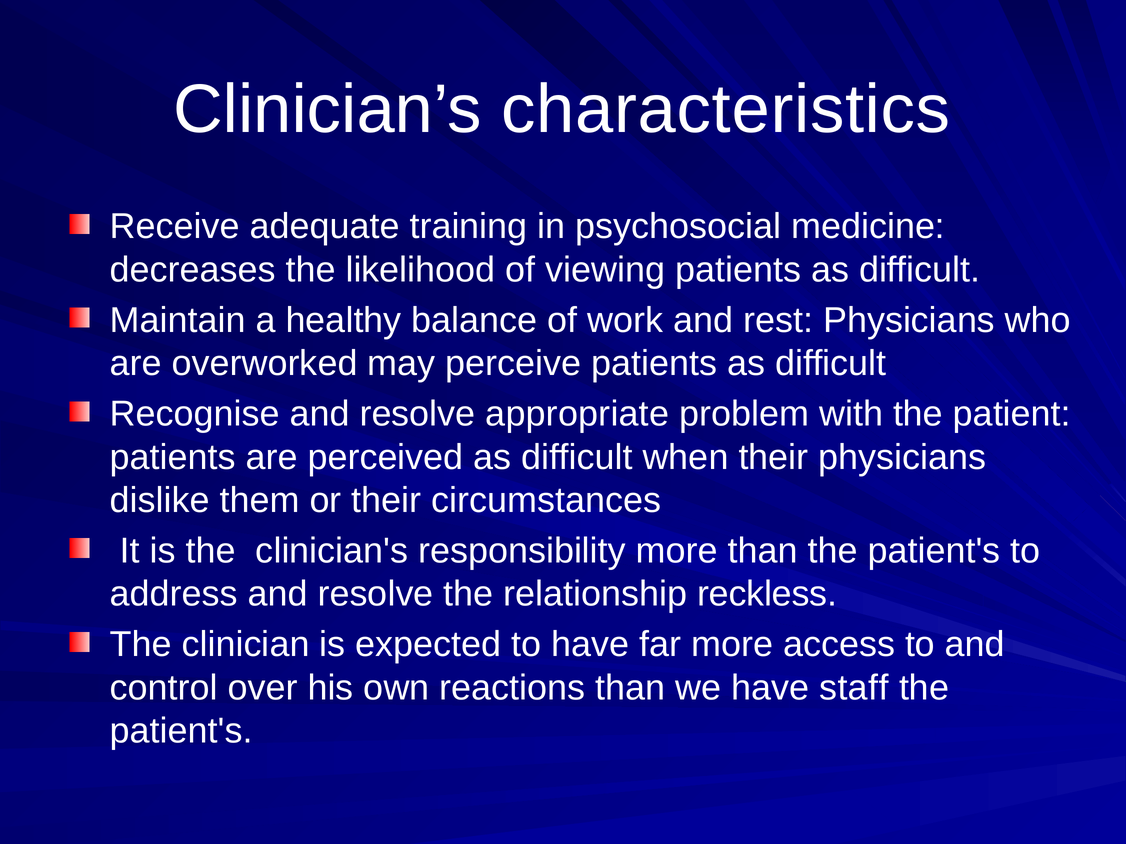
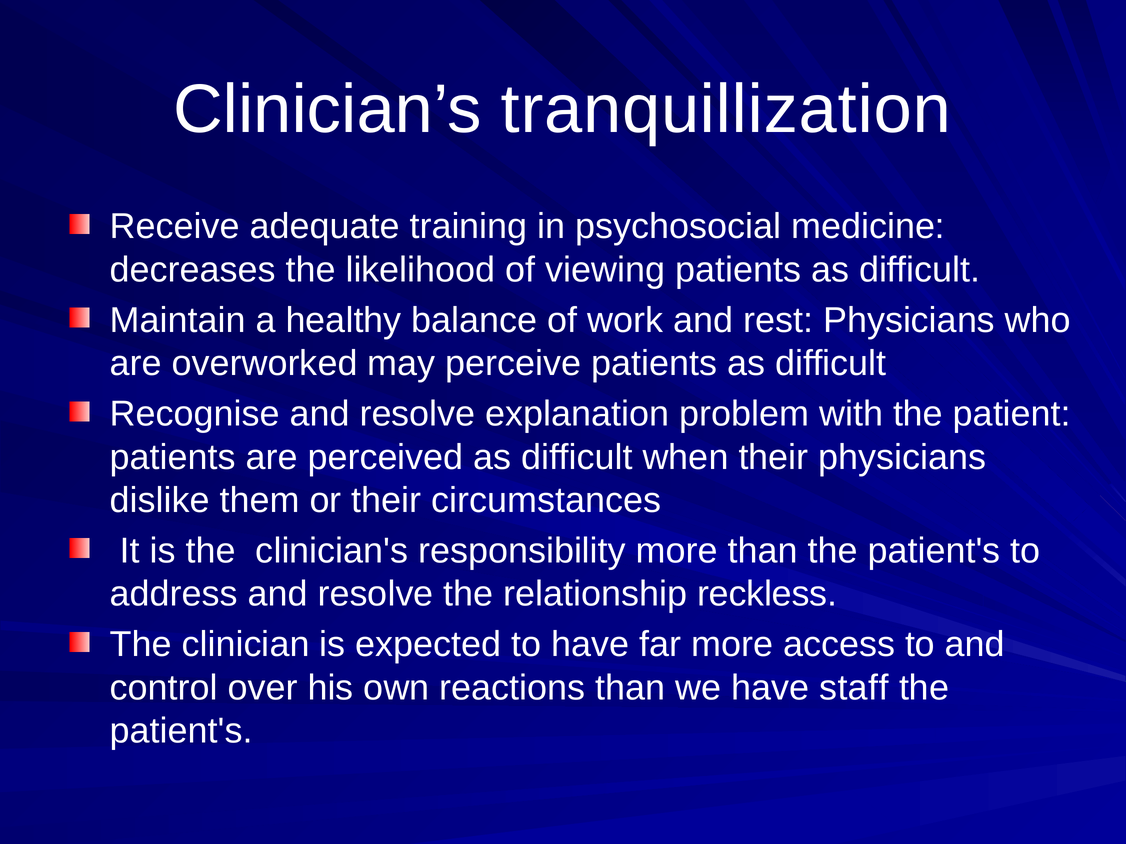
characteristics: characteristics -> tranquillization (726, 109)
appropriate: appropriate -> explanation (577, 414)
